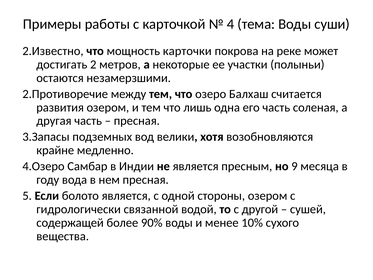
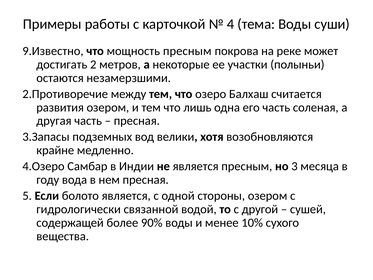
2.Известно: 2.Известно -> 9.Известно (53, 51)
мощность карточки: карточки -> пресным (187, 51)
9: 9 -> 3 (294, 166)
